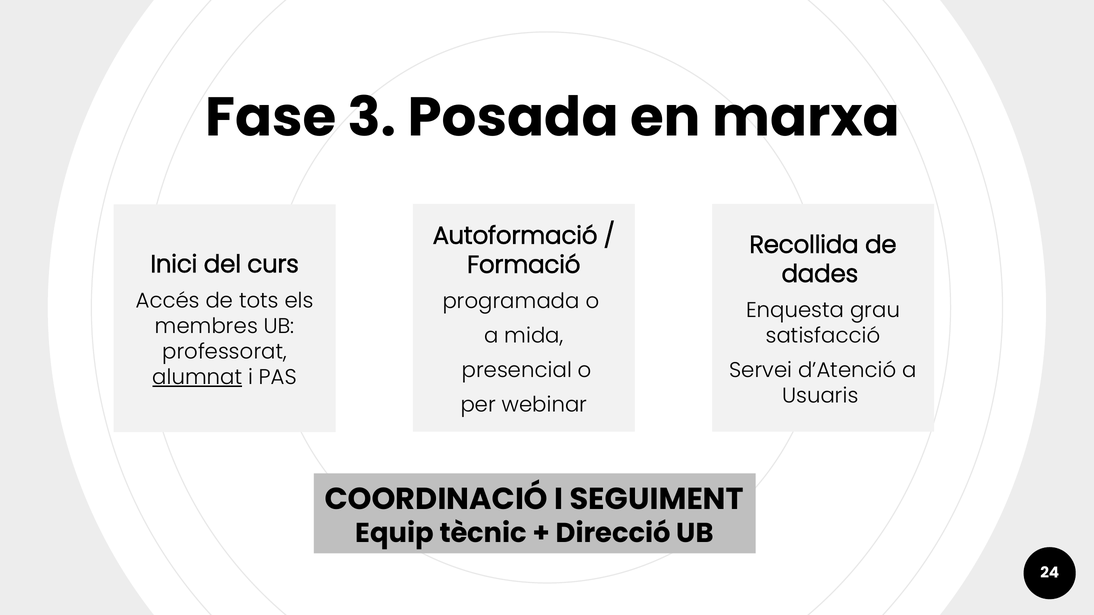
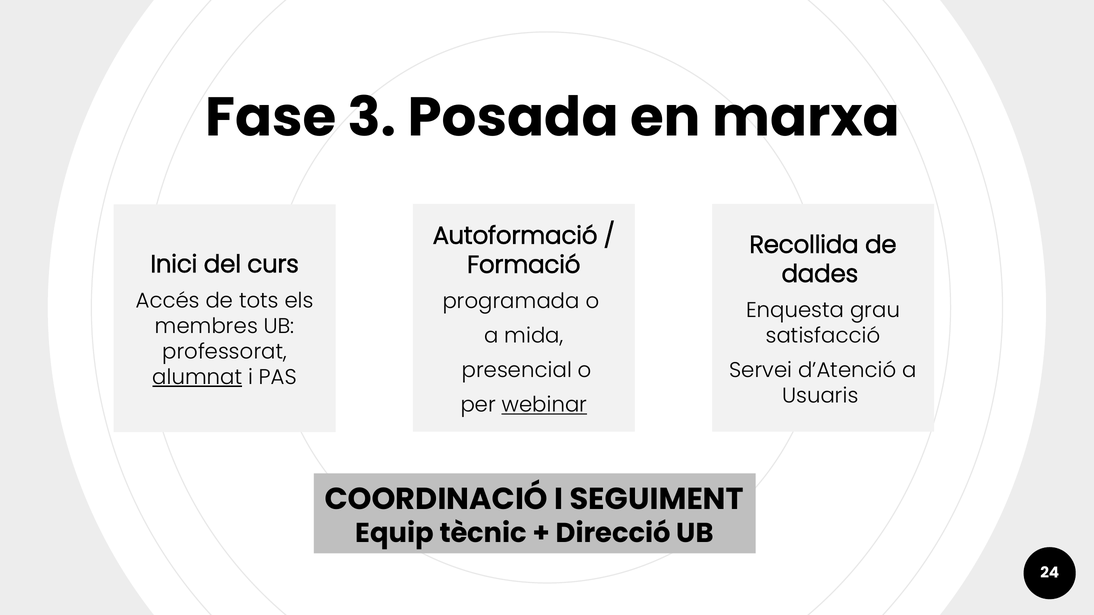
webinar underline: none -> present (544, 405)
